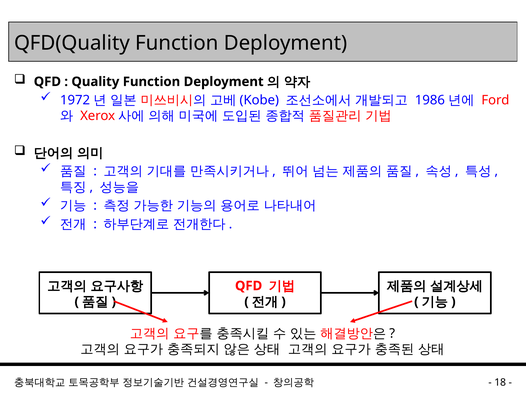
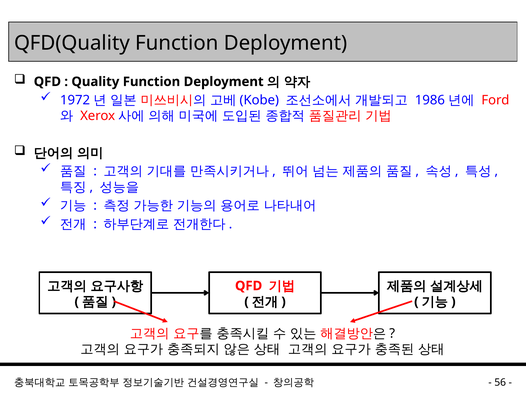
18: 18 -> 56 (500, 382)
